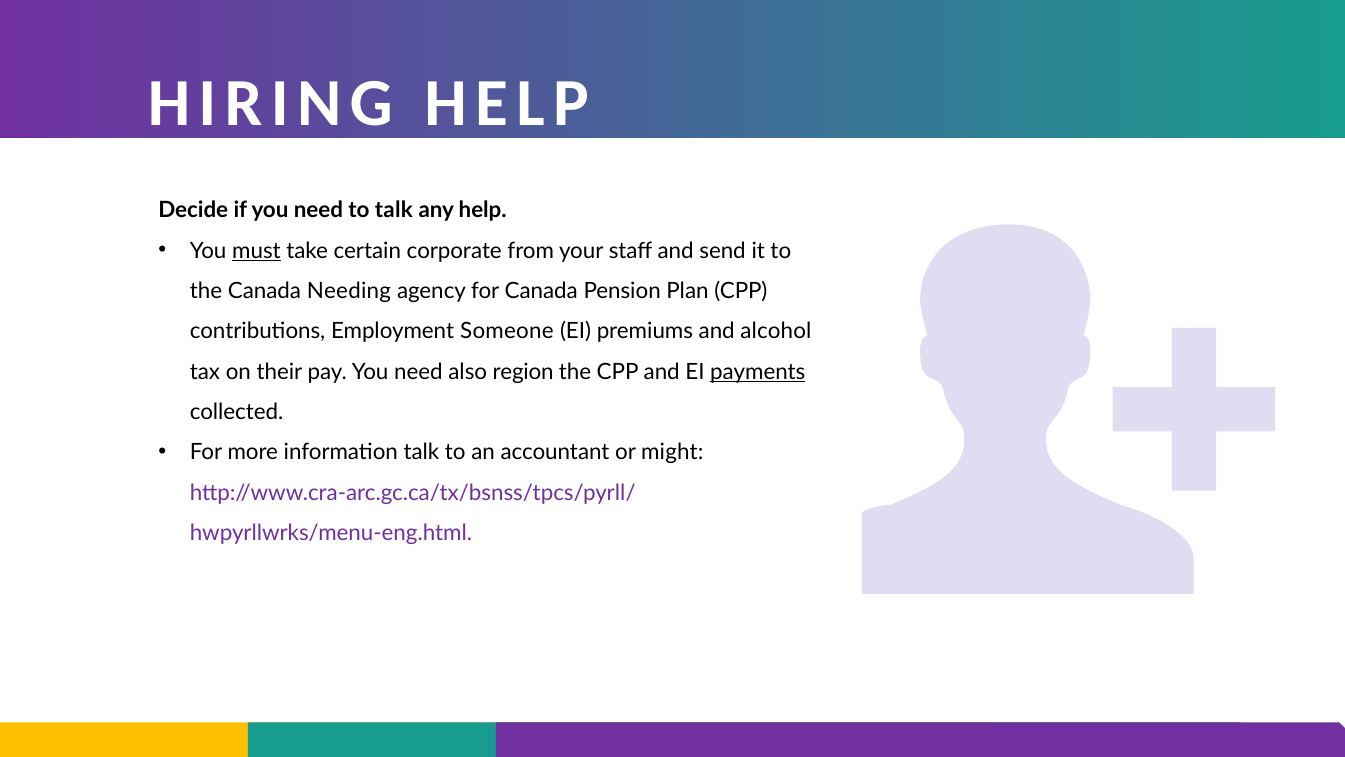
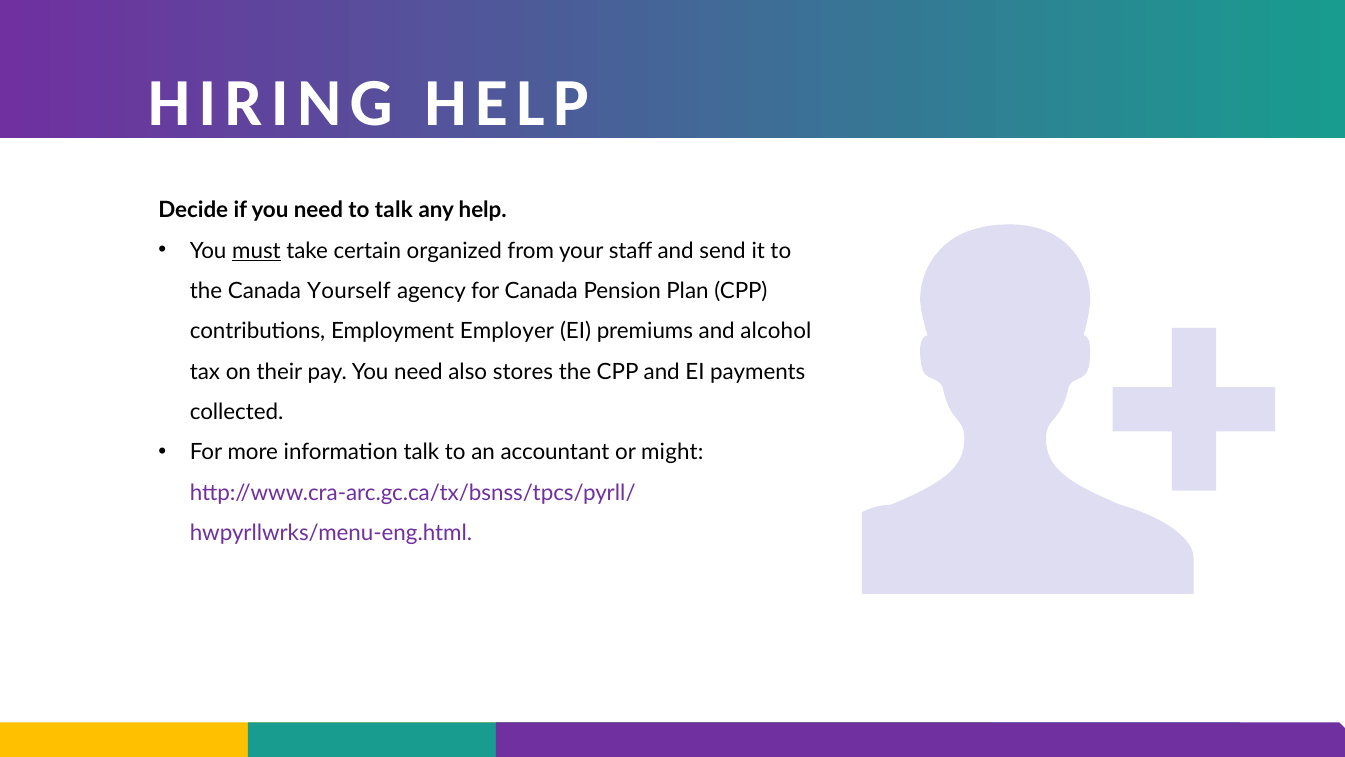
corporate: corporate -> organized (454, 251)
Needing: Needing -> Yourself (349, 291)
Someone: Someone -> Employer (507, 331)
region: region -> stores (523, 372)
payments underline: present -> none (758, 372)
